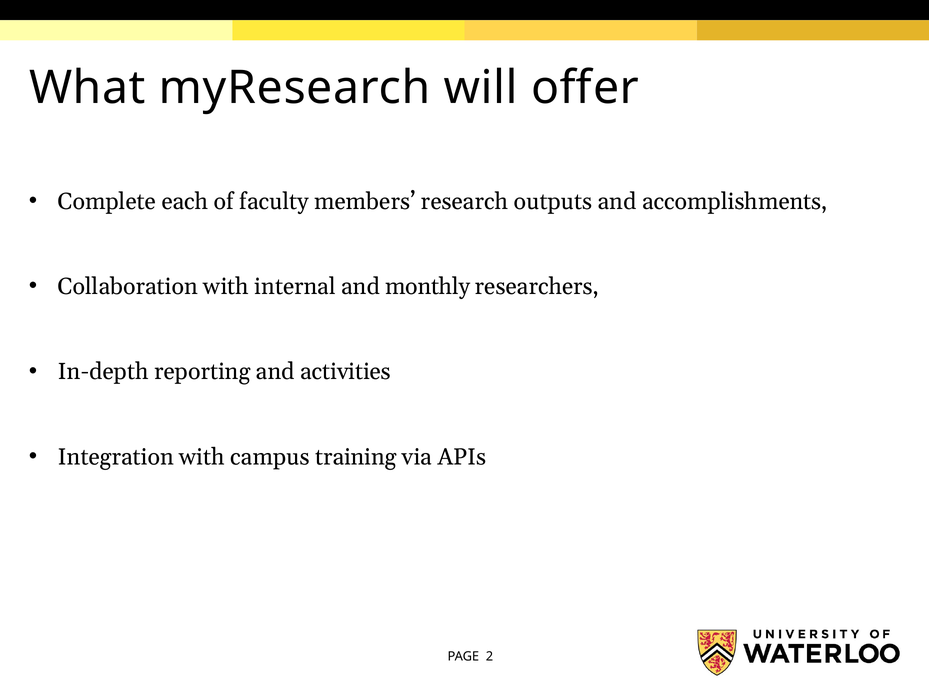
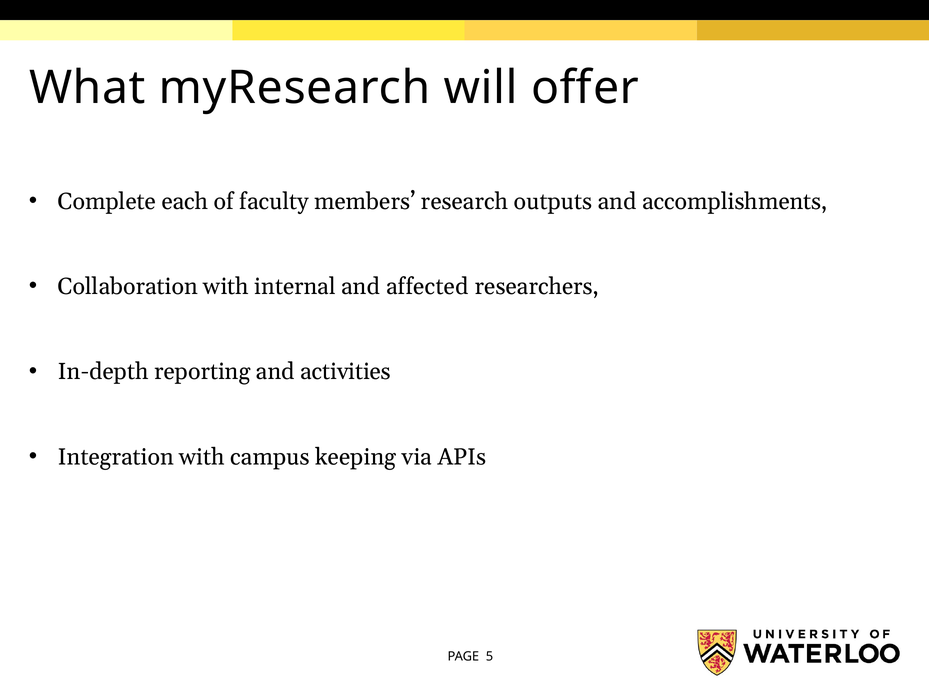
monthly: monthly -> affected (427, 286)
training: training -> keeping (356, 457)
2: 2 -> 5 (490, 656)
